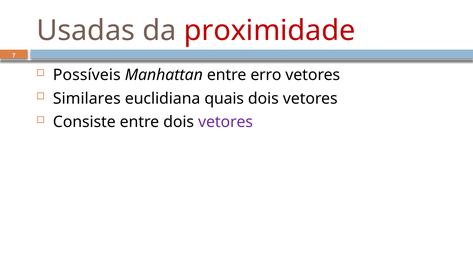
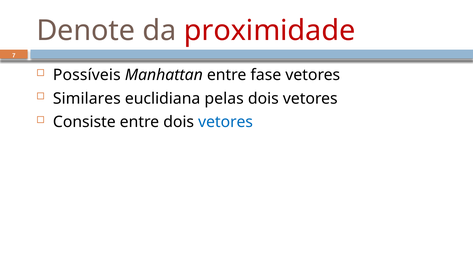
Usadas: Usadas -> Denote (86, 31)
erro: erro -> fase (266, 75)
quais: quais -> pelas (224, 99)
vetores colour: purple -> blue (226, 122)
